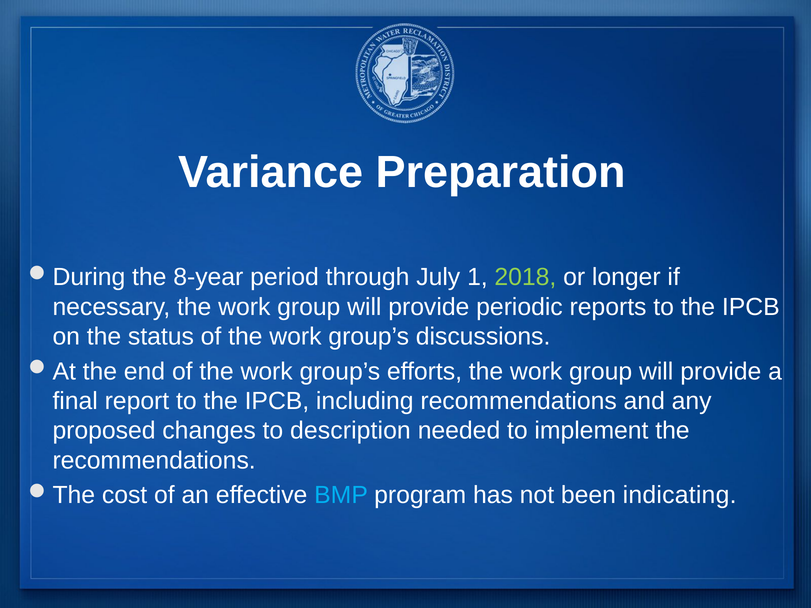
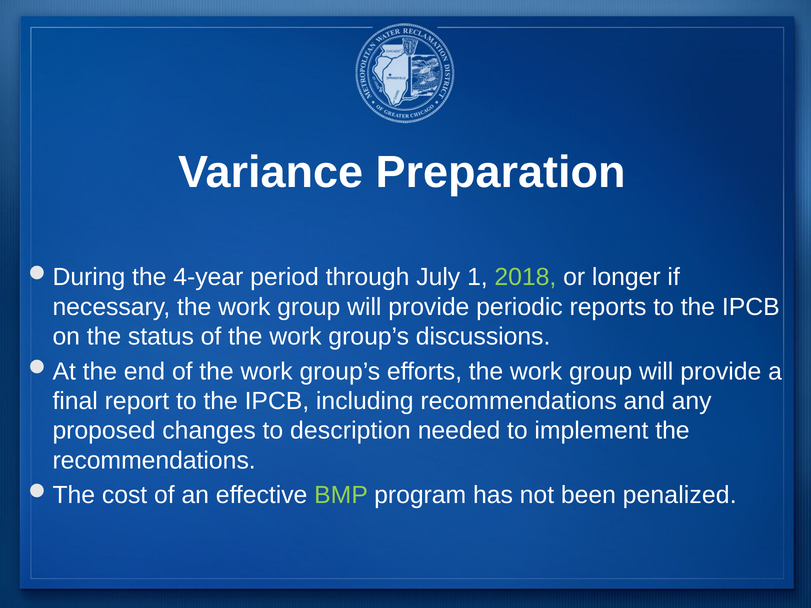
8-year: 8-year -> 4-year (208, 277)
BMP colour: light blue -> light green (341, 495)
indicating: indicating -> penalized (680, 495)
